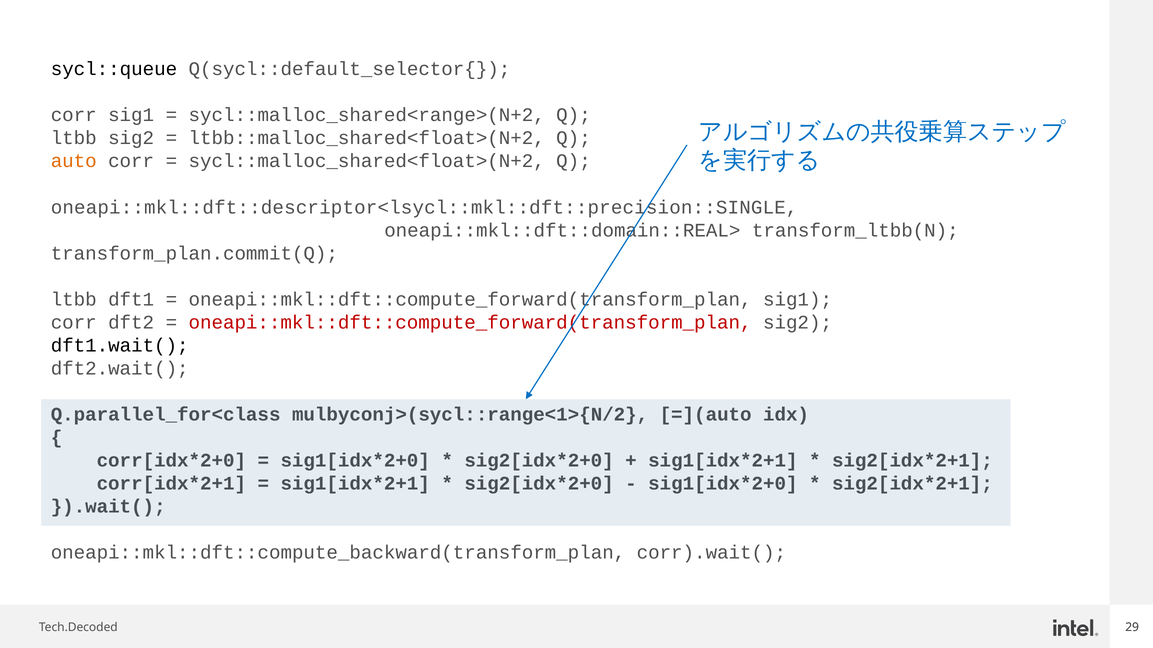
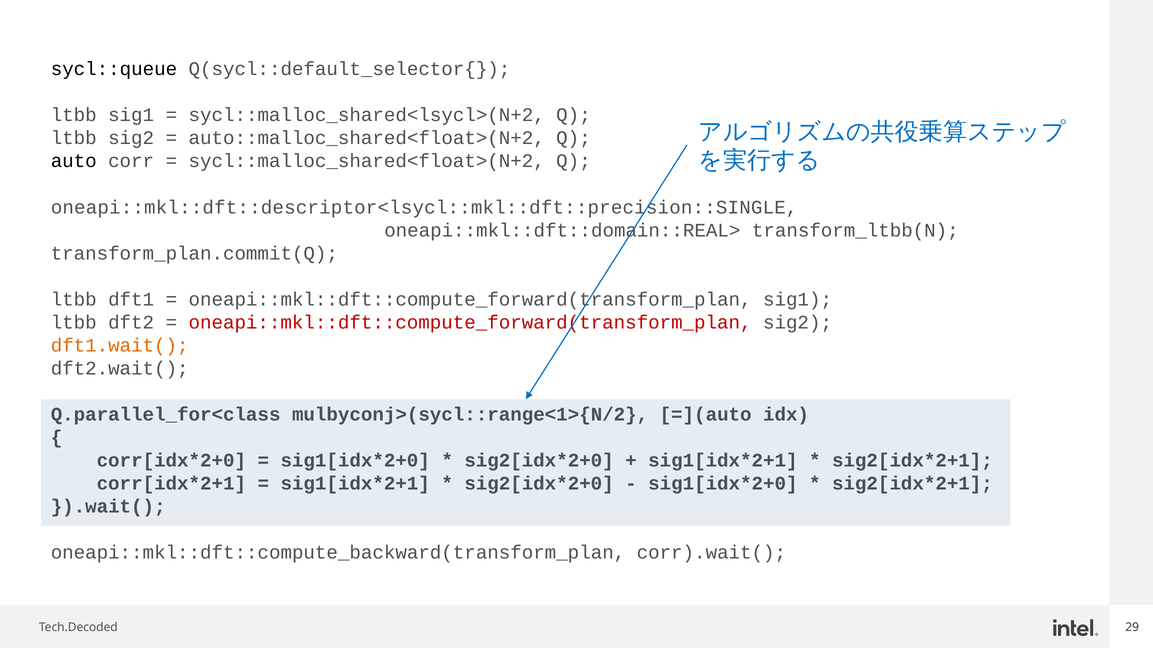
corr: corr -> ltbb (74, 115)
sycl::malloc_shared<range>(N+2: sycl::malloc_shared<range>(N+2 -> sycl::malloc_shared<lsycl>(N+2 (367, 115)
ltbb::malloc_shared<float>(N+2: ltbb::malloc_shared<float>(N+2 -> auto::malloc_shared<float>(N+2 (367, 138)
auto colour: orange -> black (74, 161)
corr: corr -> ltbb (74, 323)
dft1.wait( colour: black -> orange (120, 346)
